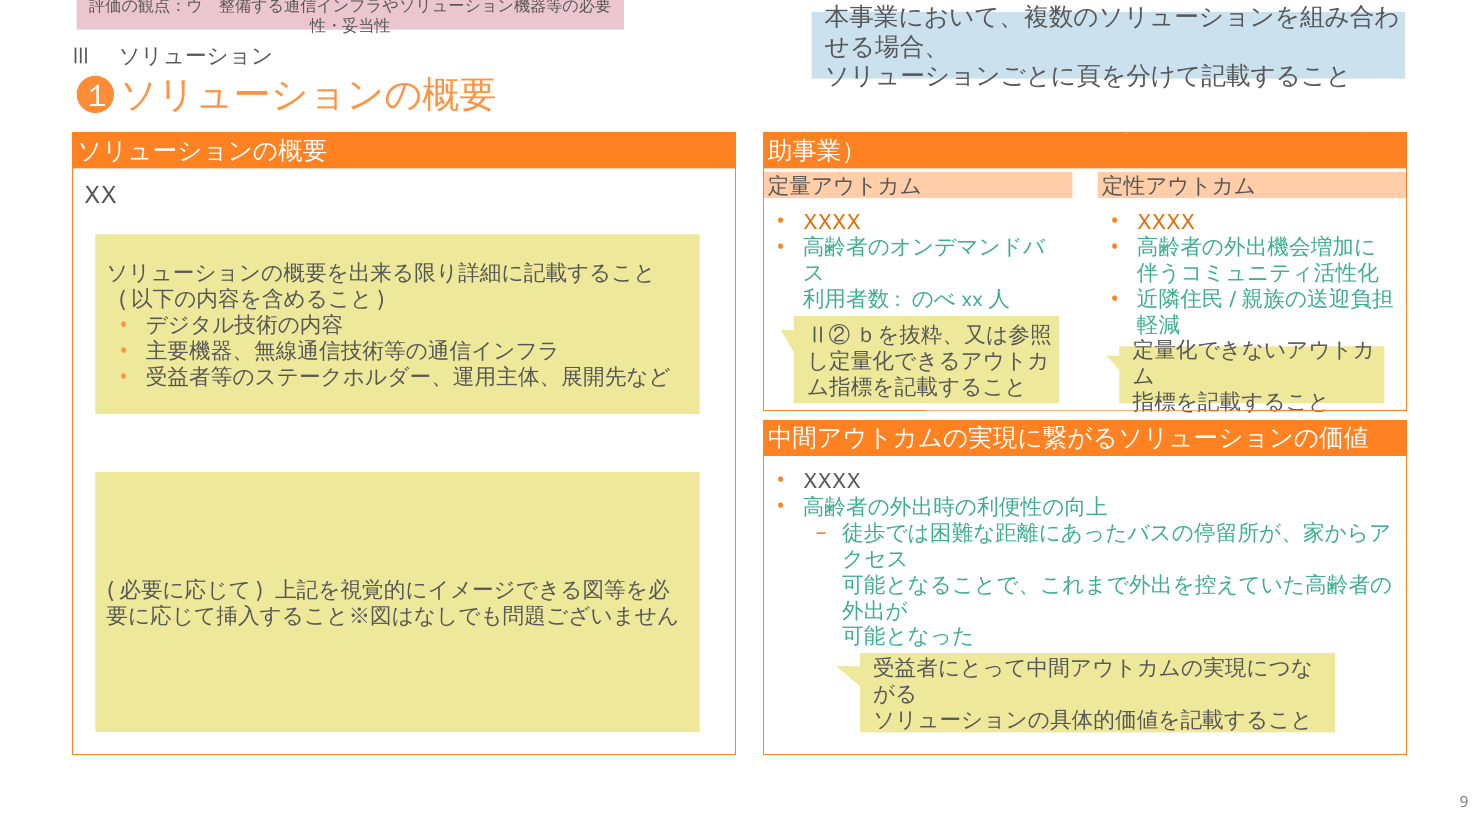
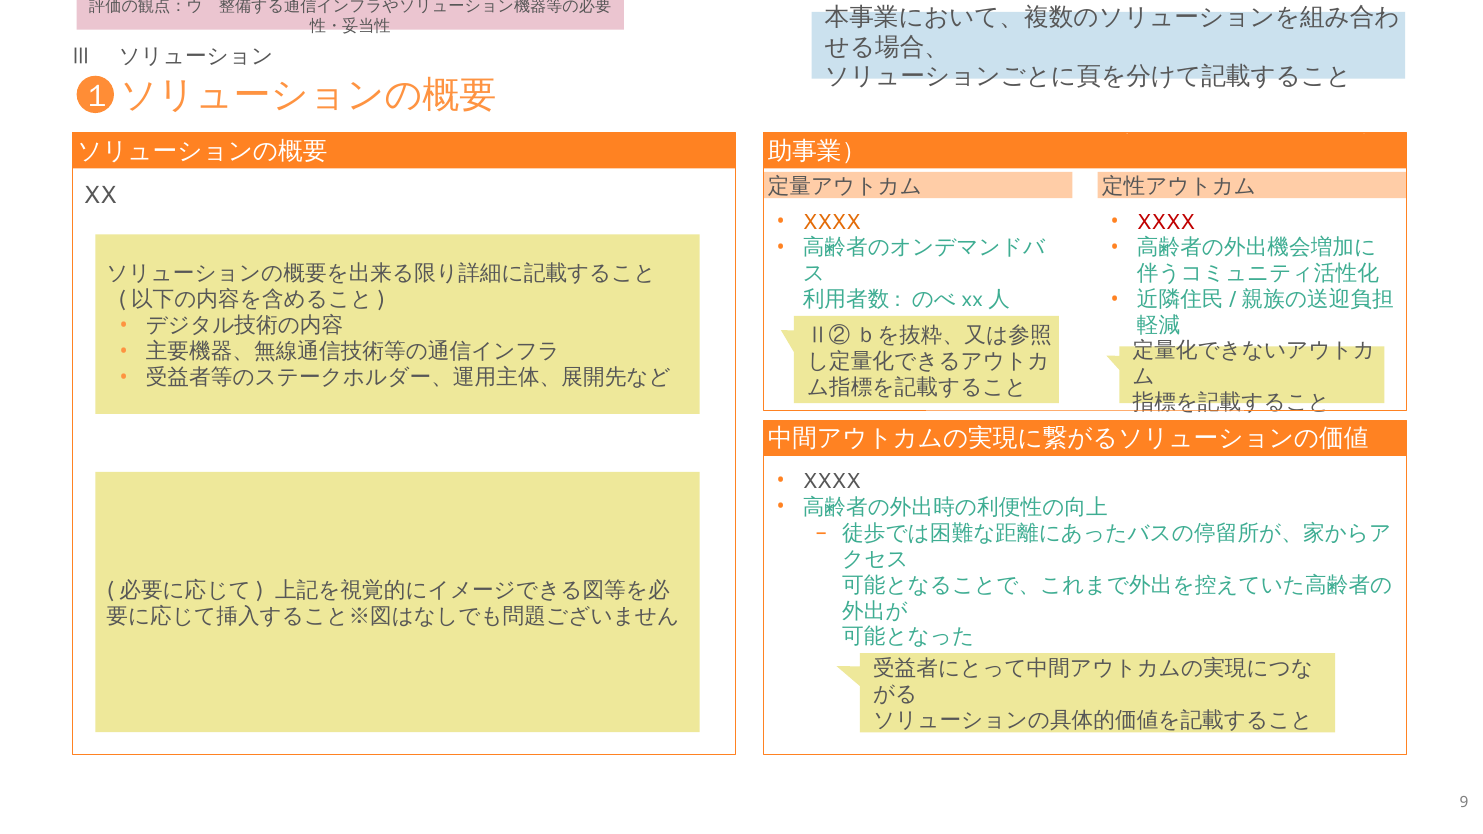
XXXX colour: orange -> red (1166, 222)
